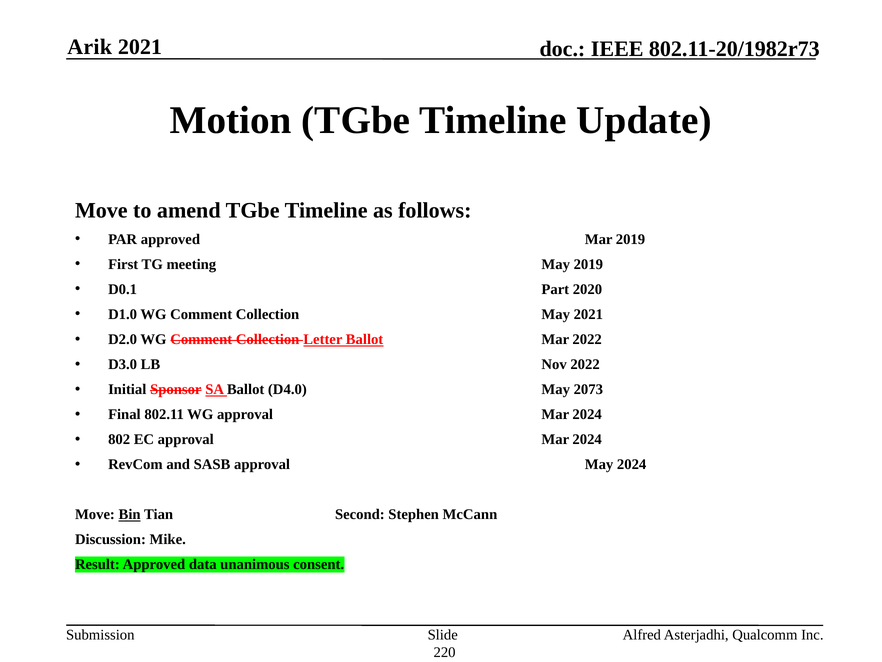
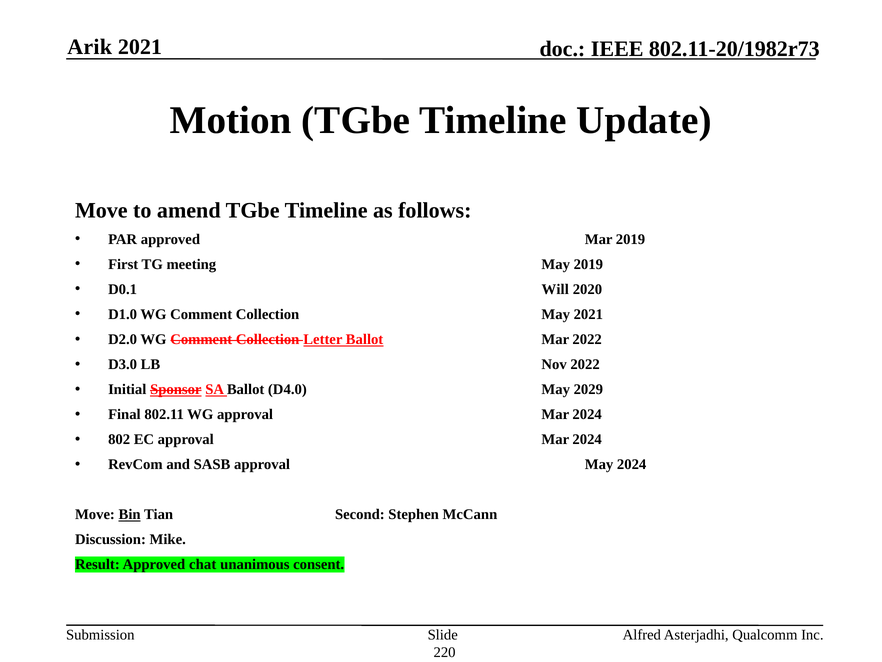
Part: Part -> Will (555, 289)
Sponsor underline: none -> present (176, 389)
2073: 2073 -> 2029 (588, 389)
data: data -> chat (203, 564)
